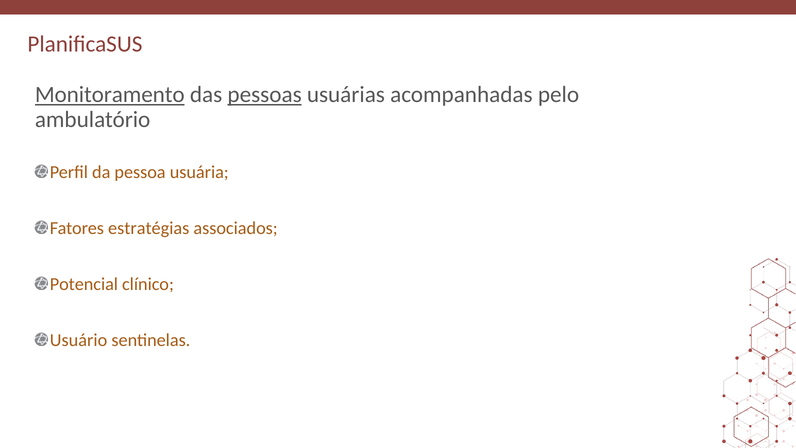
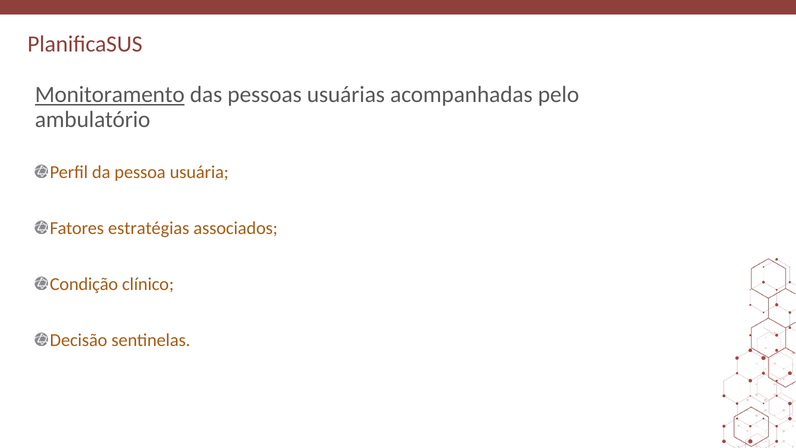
pessoas underline: present -> none (265, 95)
Potencial: Potencial -> Condição (84, 284)
Usuário: Usuário -> Decisão (79, 340)
